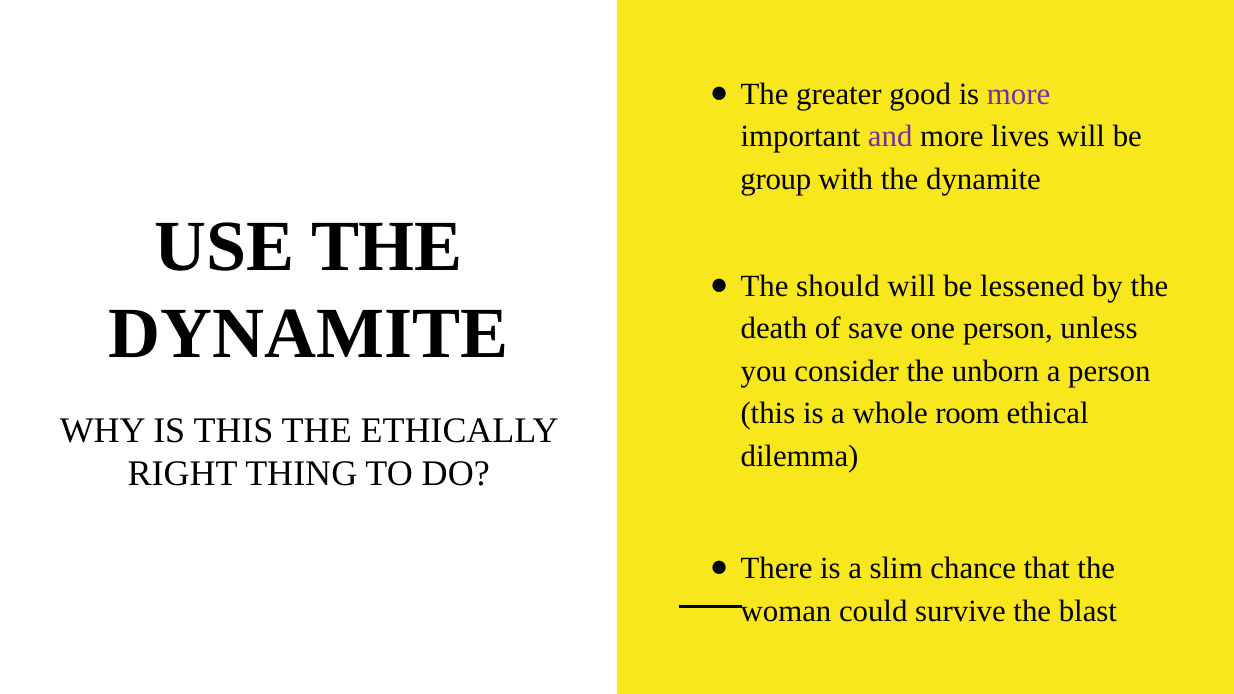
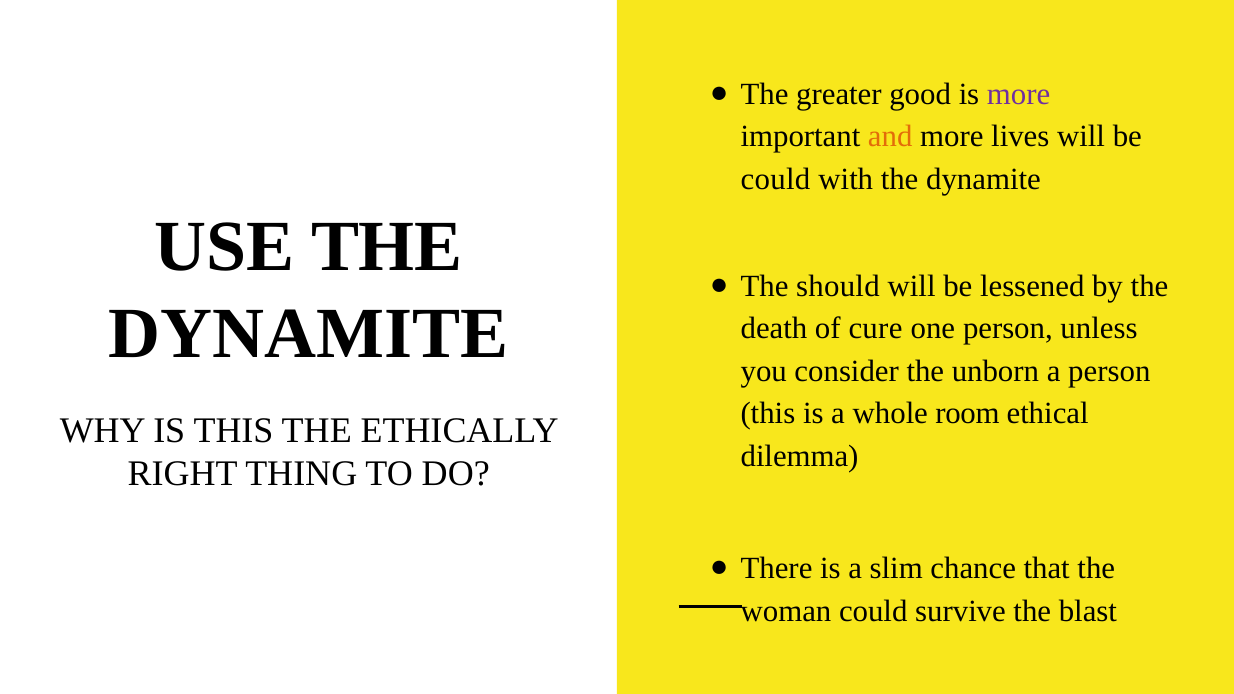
and colour: purple -> orange (890, 136)
group: group -> could (776, 179)
save: save -> cure (875, 329)
